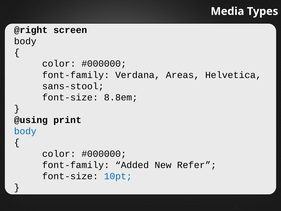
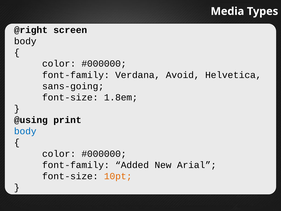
Areas: Areas -> Avoid (183, 75)
sans-stool: sans-stool -> sans-going (73, 86)
8.8em: 8.8em -> 1.8em (121, 97)
Refer: Refer -> Arial (197, 165)
10pt colour: blue -> orange (118, 176)
